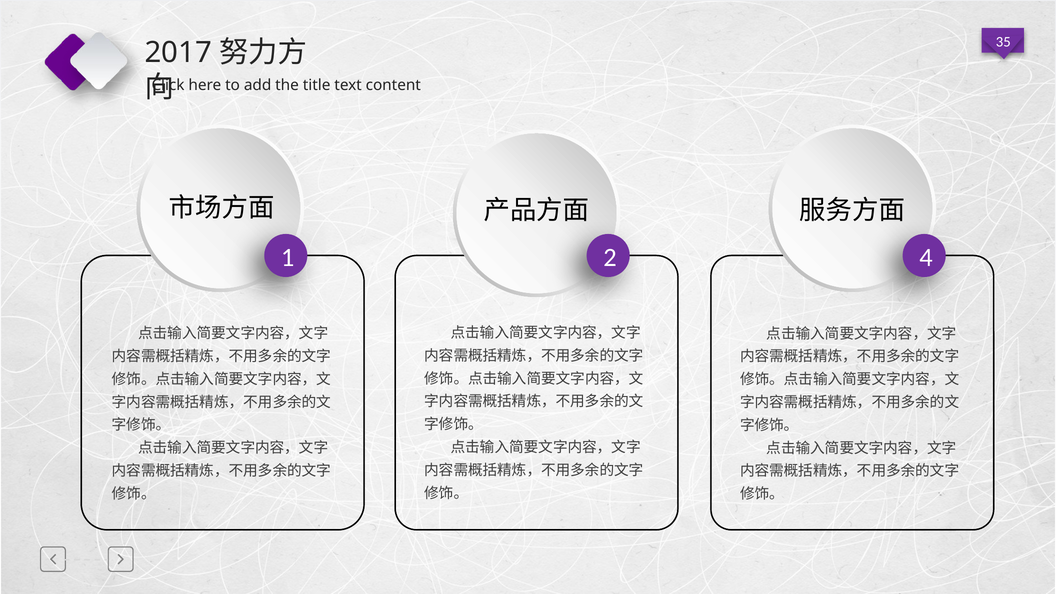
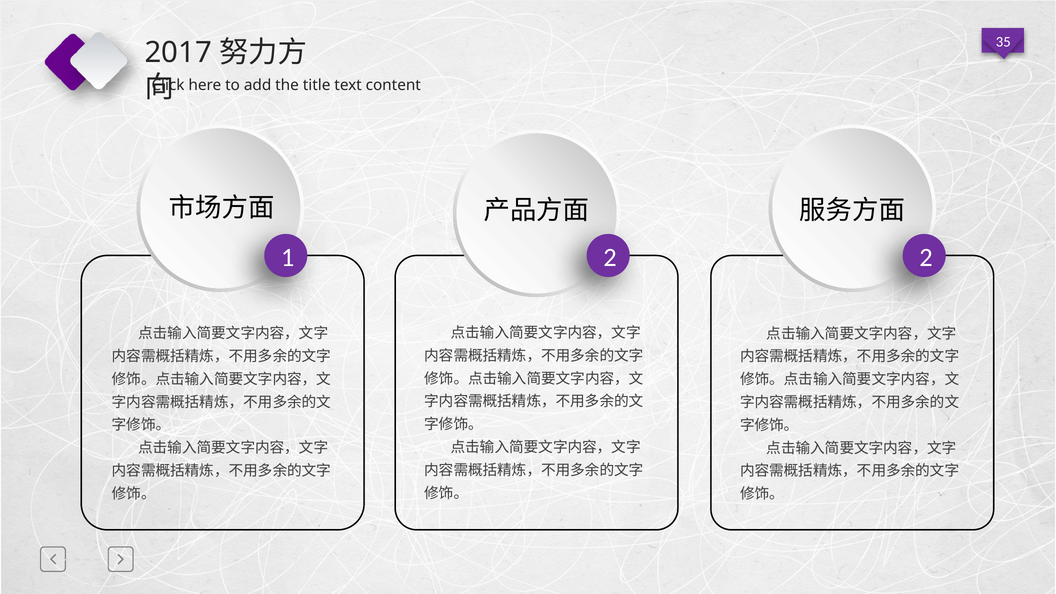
2 4: 4 -> 2 (926, 257)
